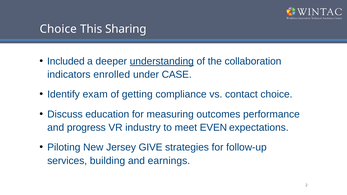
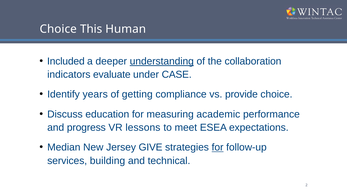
Sharing: Sharing -> Human (126, 29)
enrolled: enrolled -> evaluate (112, 75)
exam: exam -> years (95, 94)
contact: contact -> provide (241, 94)
outcomes: outcomes -> academic (218, 114)
industry: industry -> lessons (143, 128)
EVEN: EVEN -> ESEA (213, 128)
Piloting: Piloting -> Median (64, 147)
for underline: none -> present (218, 147)
earnings: earnings -> technical (169, 161)
